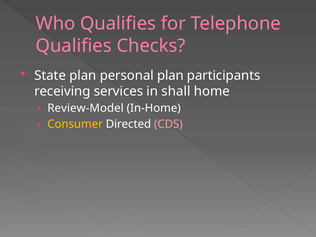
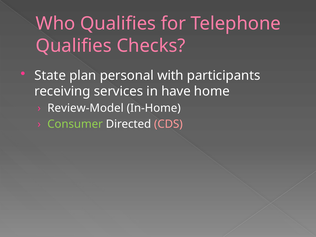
personal plan: plan -> with (170, 75)
shall: shall -> have (176, 91)
Consumer colour: yellow -> light green (75, 124)
